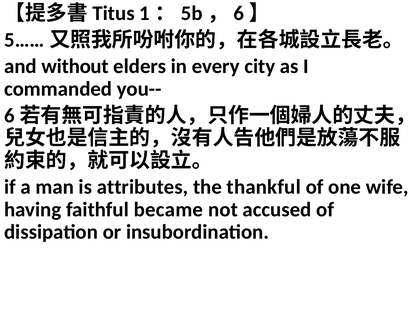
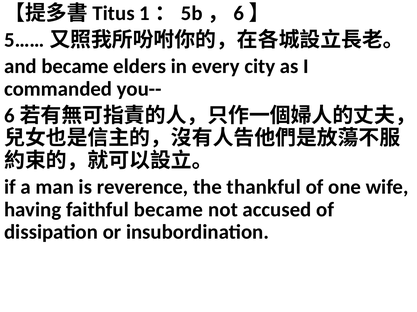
and without: without -> became (75, 67)
attributes: attributes -> reverence (143, 188)
